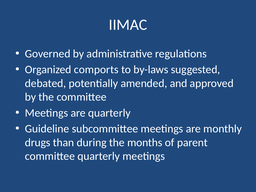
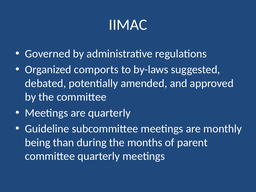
drugs: drugs -> being (38, 142)
